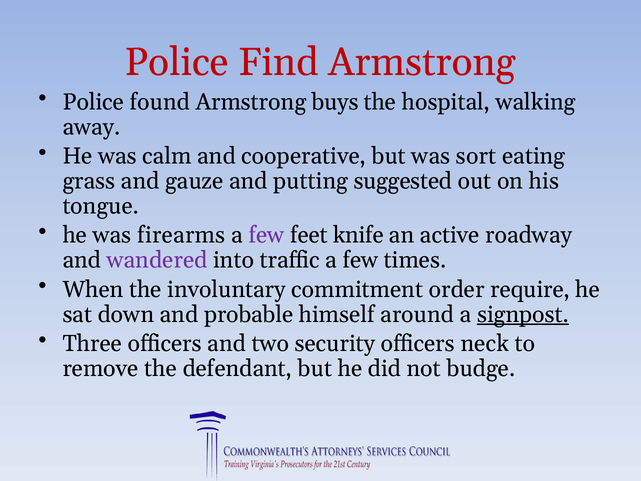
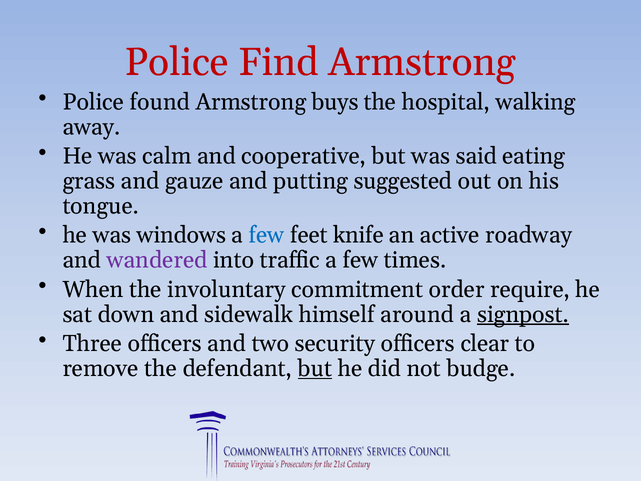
sort: sort -> said (476, 156)
firearms: firearms -> windows (182, 235)
few colour: purple -> blue (267, 235)
probable: probable -> sidewalk (249, 314)
neck: neck -> clear (485, 343)
but underline: none -> present (315, 368)
